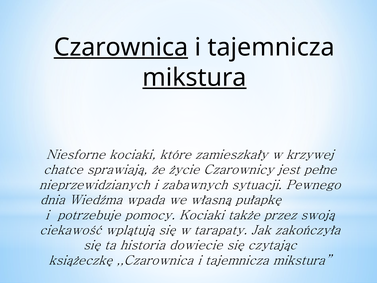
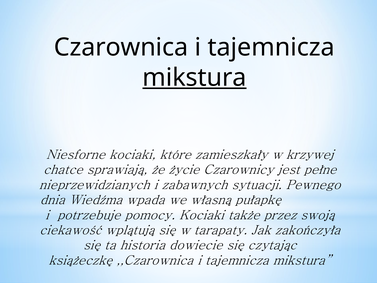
Czarownica underline: present -> none (121, 47)
